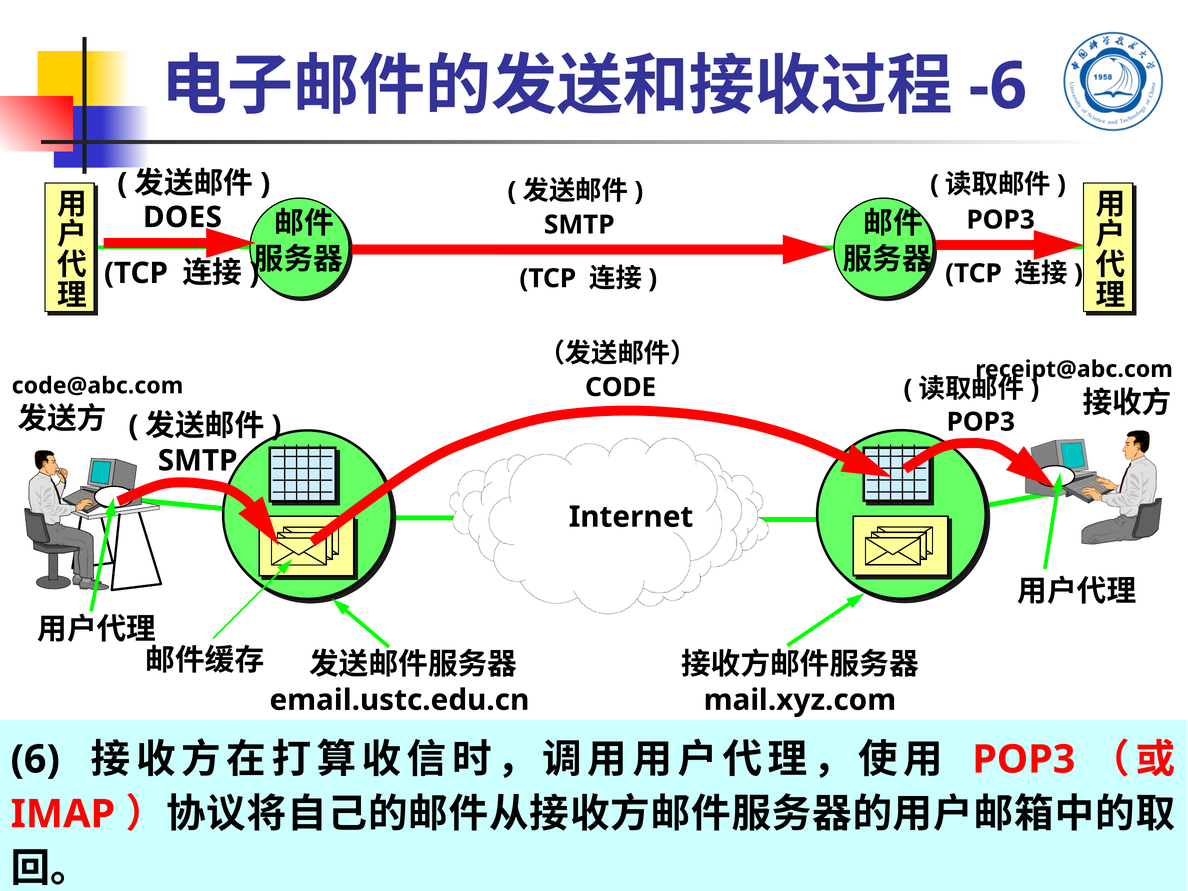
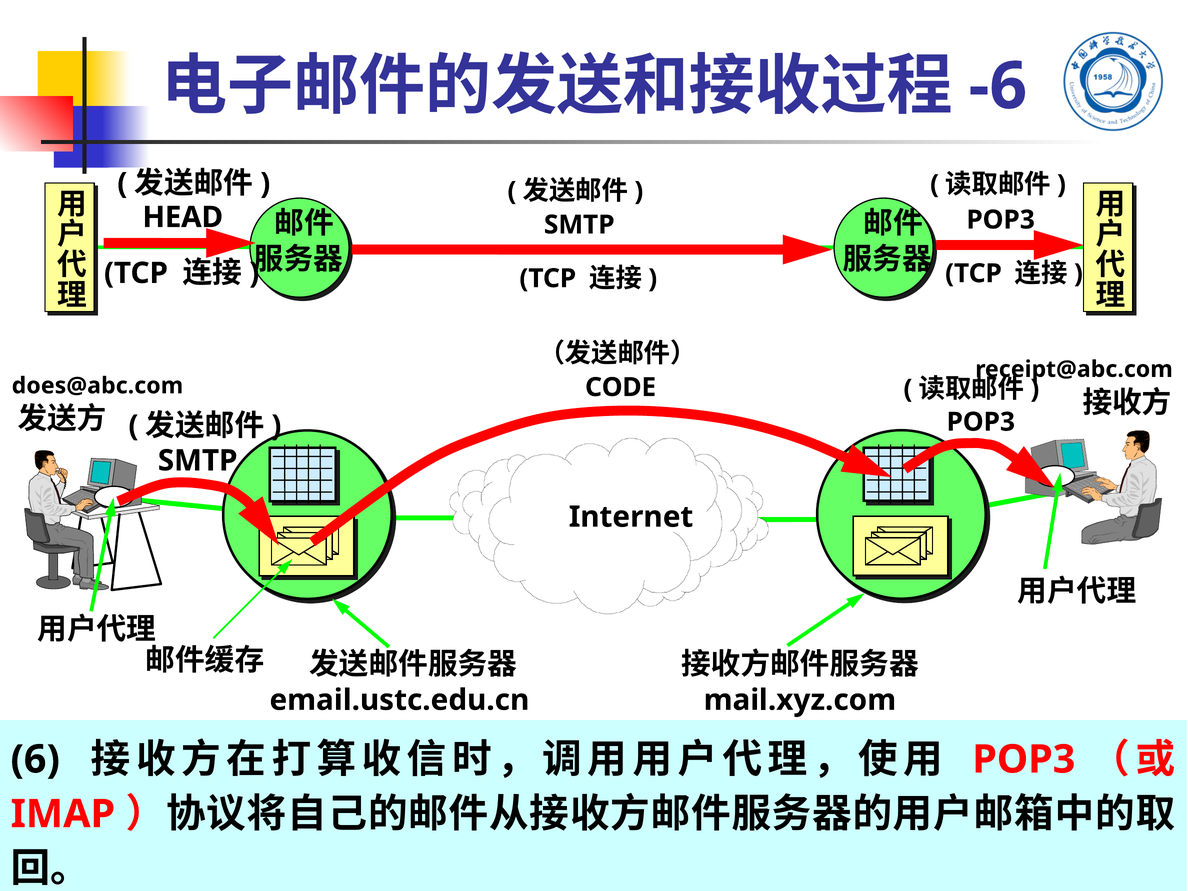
DOES: DOES -> HEAD (183, 217)
code@abc.com: code@abc.com -> does@abc.com (97, 386)
